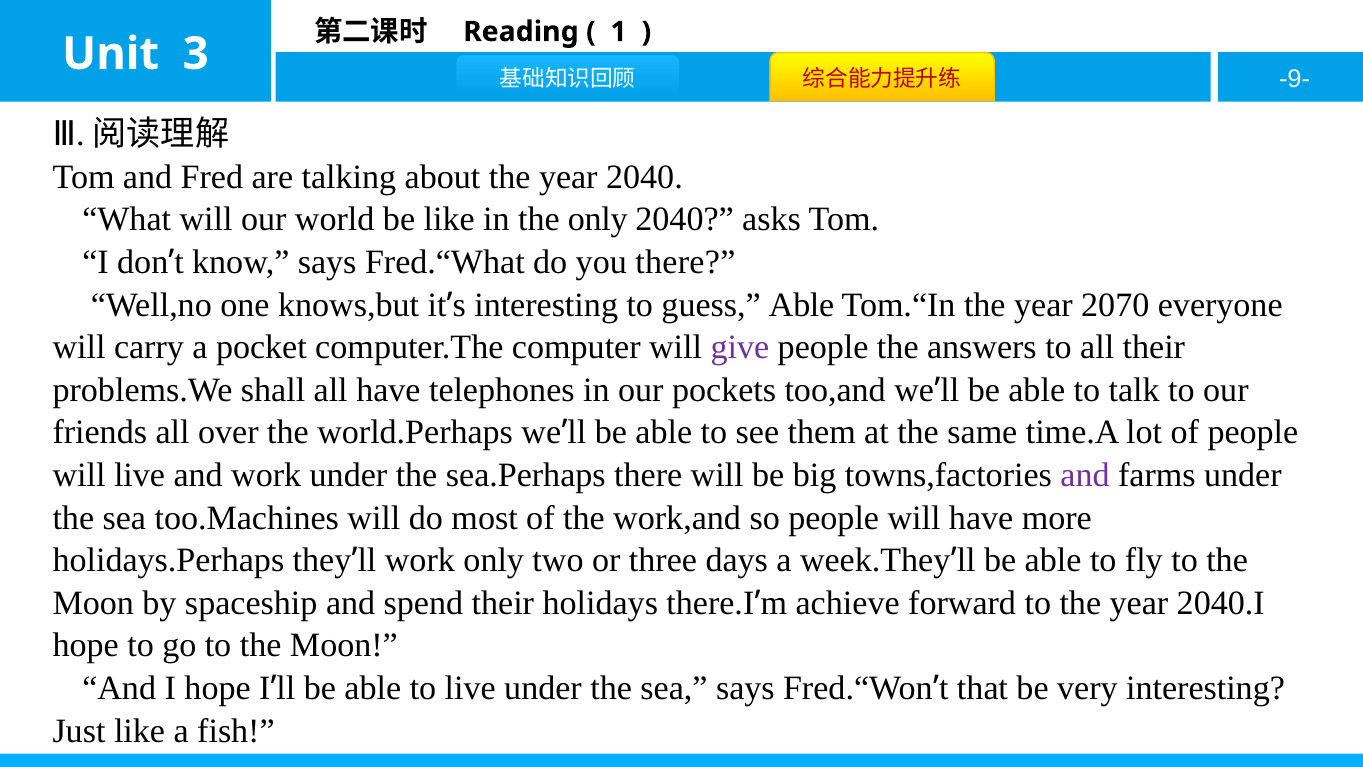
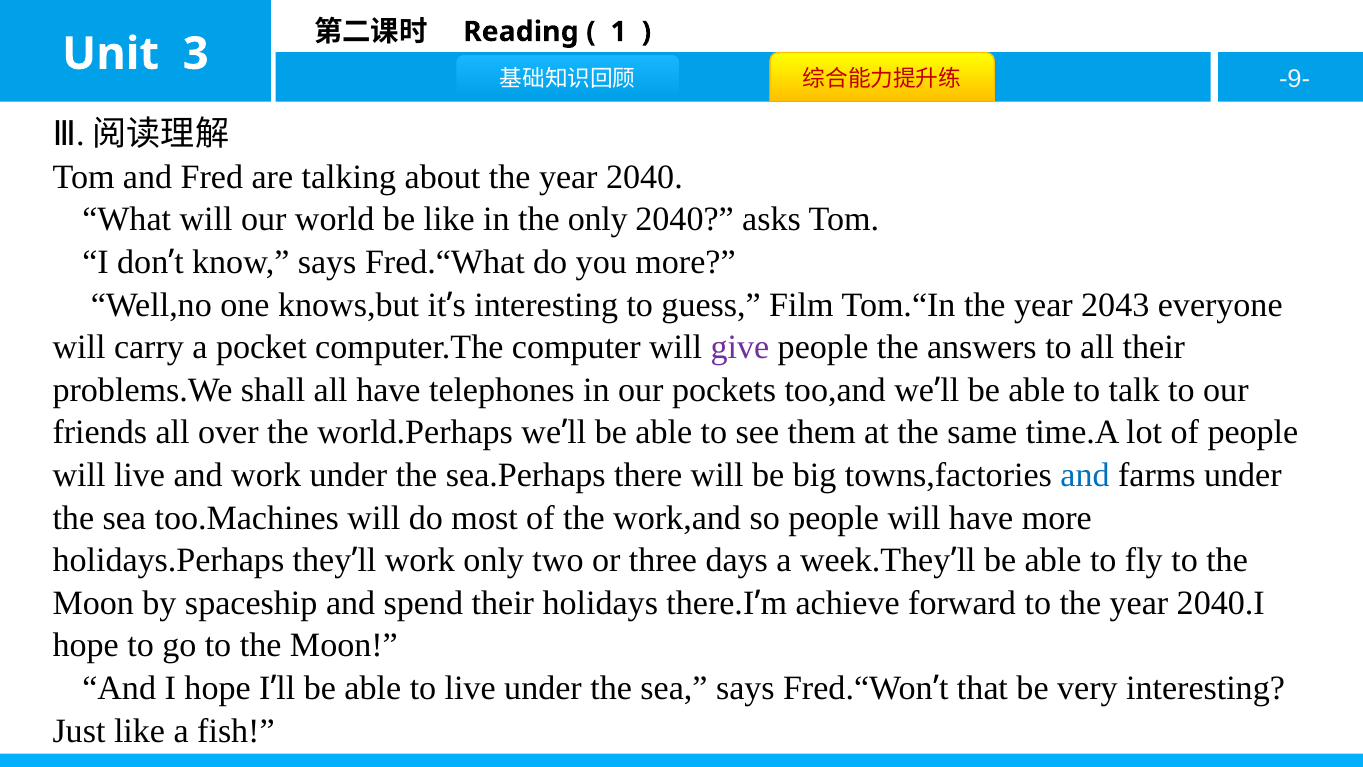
you there: there -> more (686, 262)
guess Able: Able -> Film (801, 305)
2070: 2070 -> 2043 (1115, 305)
and colour: purple -> blue (1085, 475)
